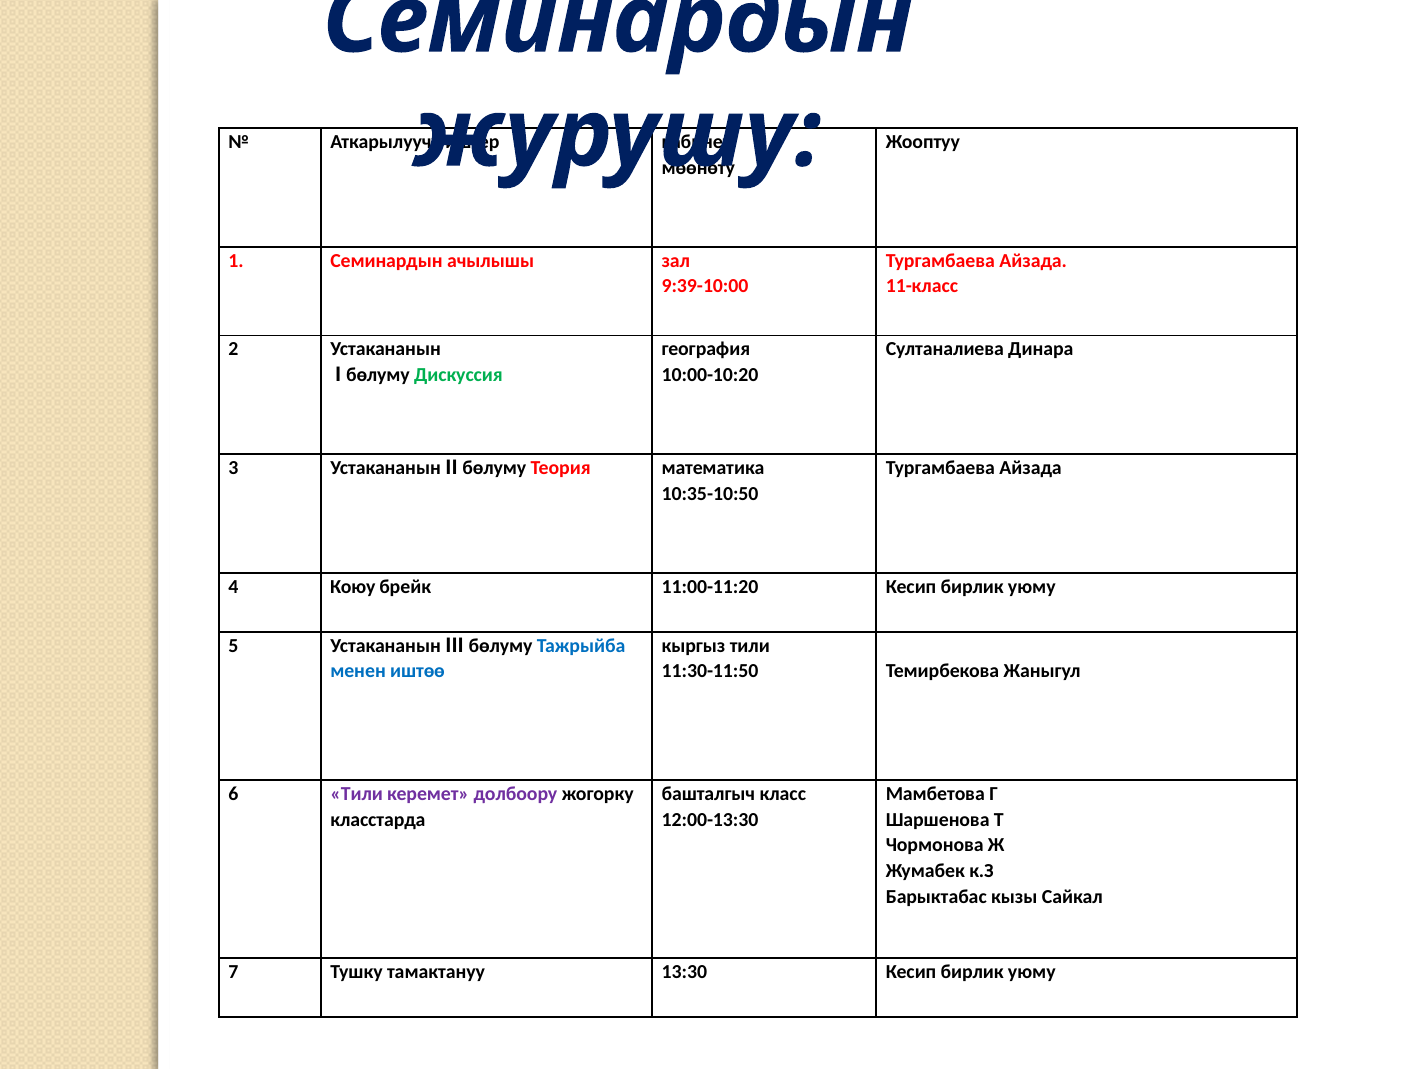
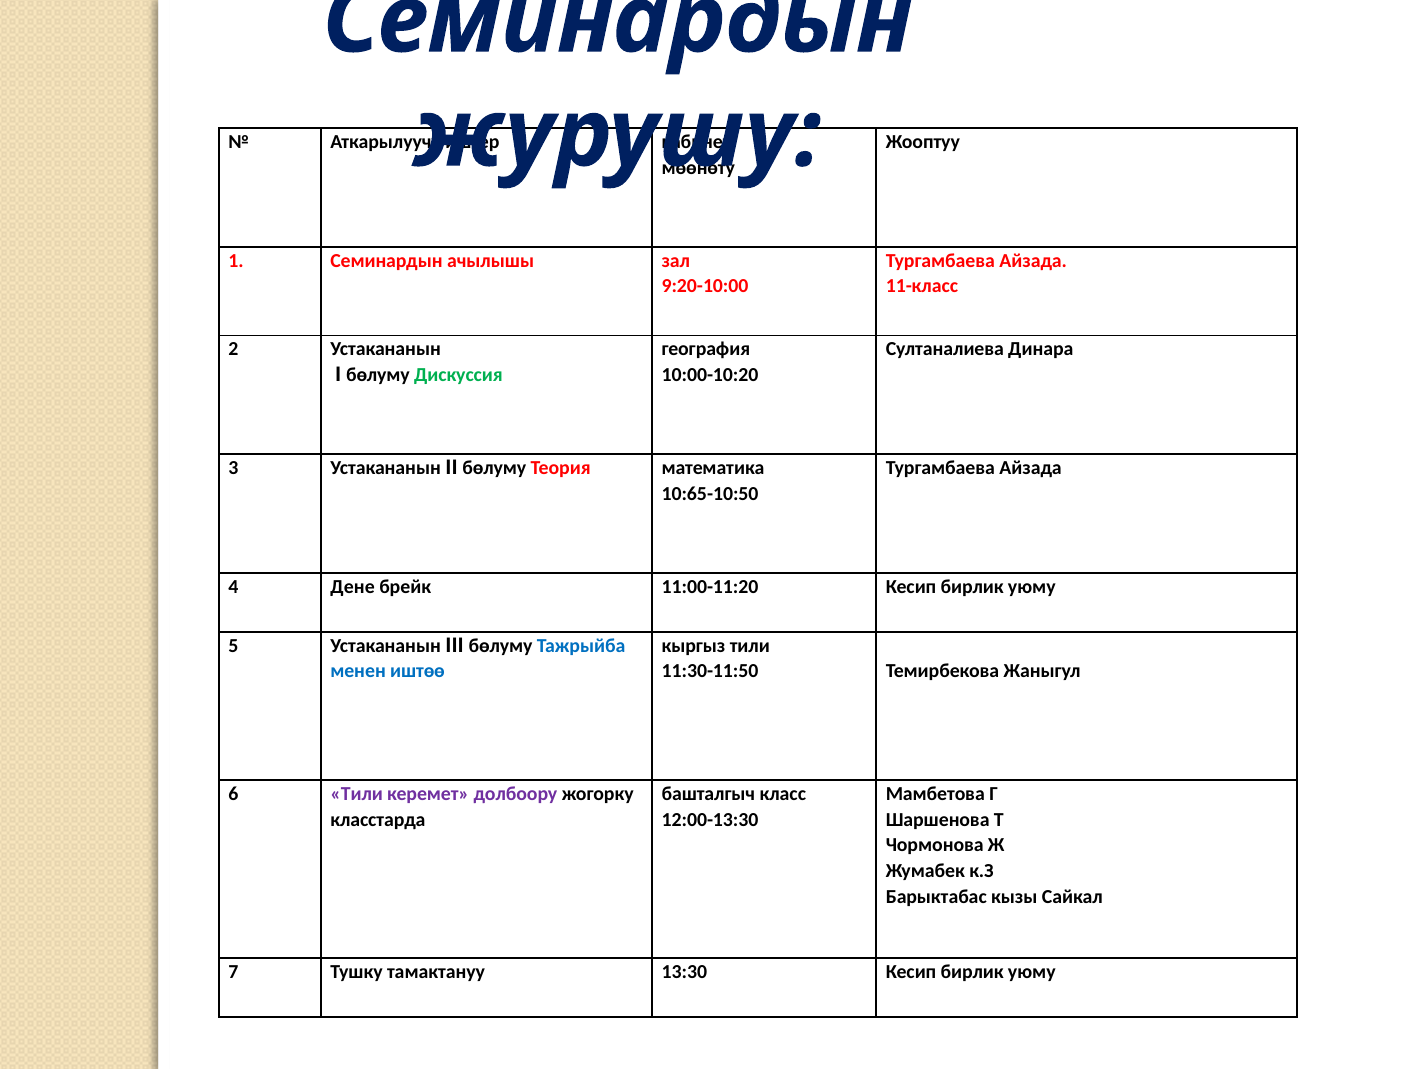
9:39-10:00: 9:39-10:00 -> 9:20-10:00 (705, 286)
10:35-10:50: 10:35-10:50 -> 10:65-10:50 (710, 494)
Коюу: Коюу -> Дене (353, 587)
